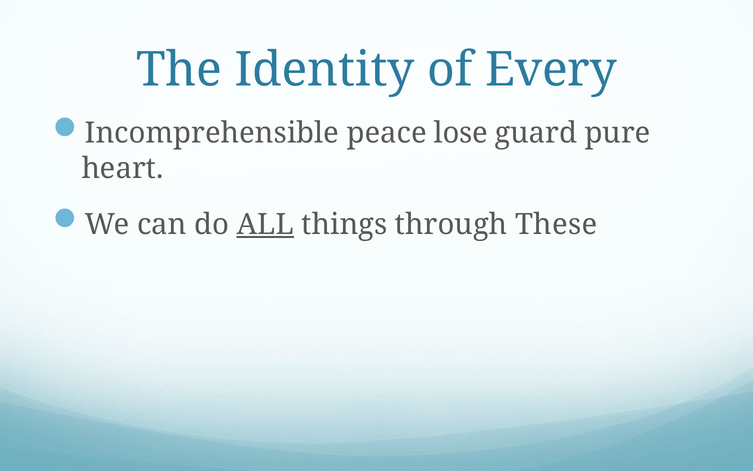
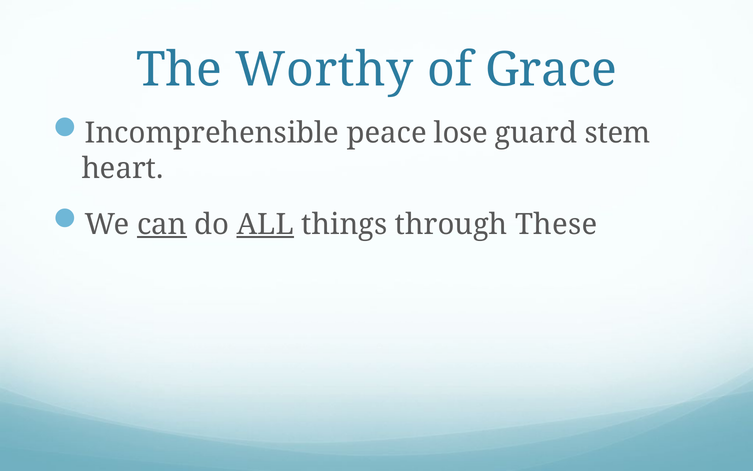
Identity: Identity -> Worthy (324, 70)
Every: Every -> Grace (551, 70)
pure: pure -> stem (618, 133)
can underline: none -> present (162, 224)
